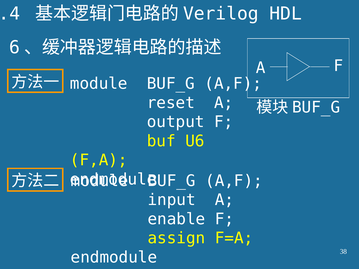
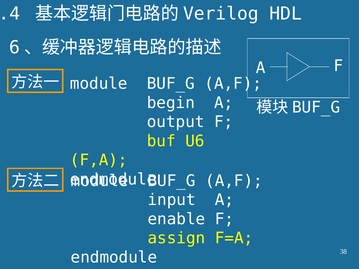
reset: reset -> begin (171, 103)
